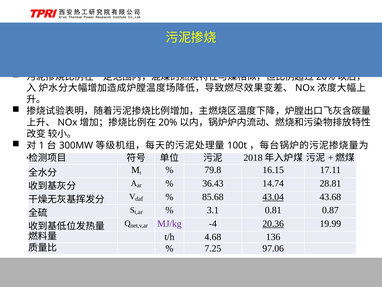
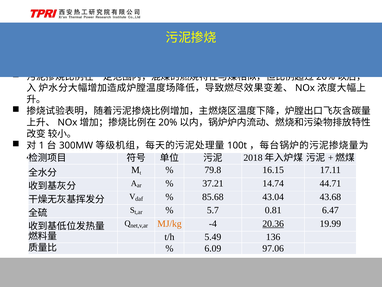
36.43: 36.43 -> 37.21 (213, 183)
28.81: 28.81 -> 44.71 (330, 183)
43.04 underline: present -> none (273, 197)
3.1: 3.1 -> 5.7 (213, 210)
0.87: 0.87 -> 6.47 (330, 210)
MJ/kg colour: purple -> orange (169, 223)
4.68: 4.68 -> 5.49 (213, 237)
7.25: 7.25 -> 6.09 (213, 248)
